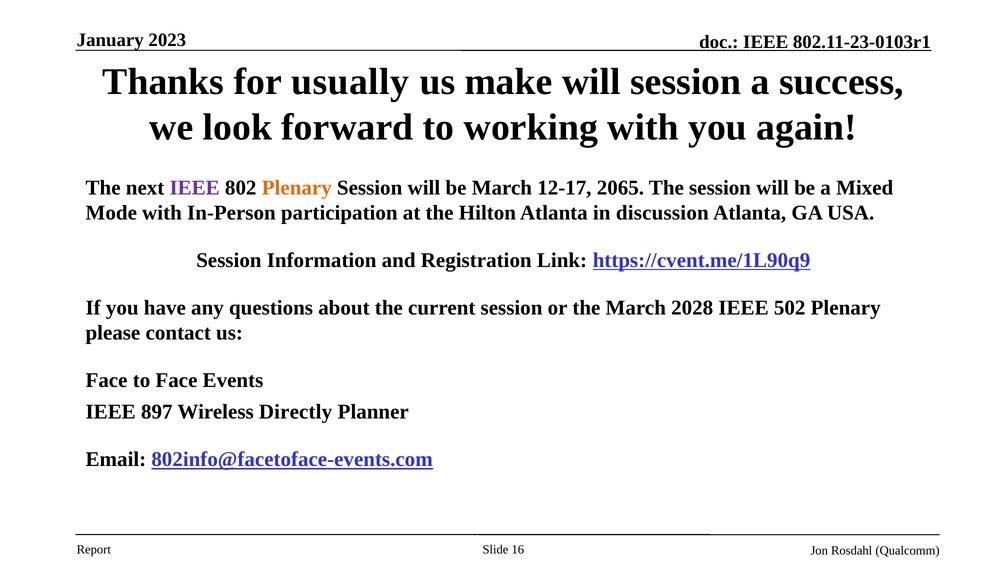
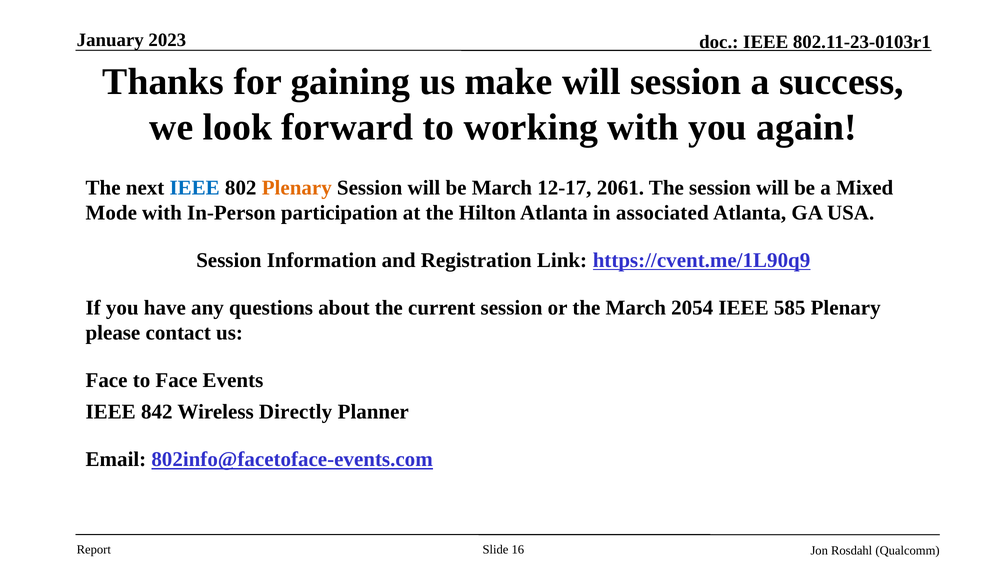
usually: usually -> gaining (350, 82)
IEEE colour: purple -> blue (195, 188)
2065: 2065 -> 2061 (620, 188)
discussion: discussion -> associated (662, 213)
2028: 2028 -> 2054 (692, 308)
502: 502 -> 585 (790, 308)
897: 897 -> 842 (157, 412)
